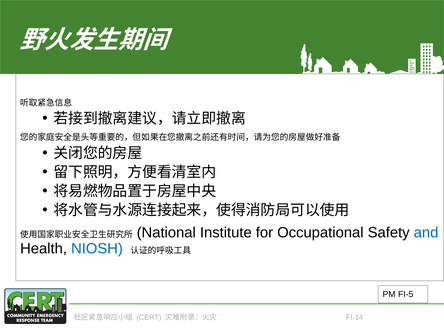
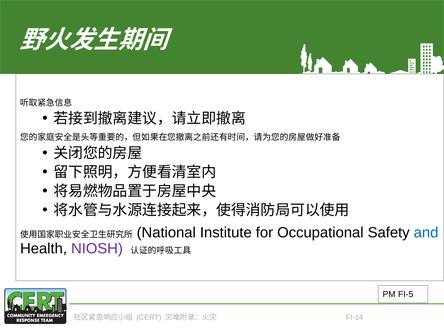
NIOSH colour: blue -> purple (97, 248)
